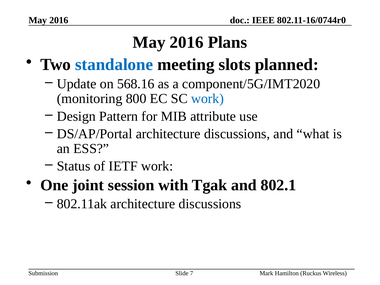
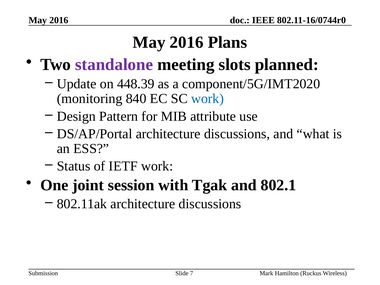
standalone colour: blue -> purple (114, 65)
568.16: 568.16 -> 448.39 (136, 84)
800: 800 -> 840 (136, 99)
